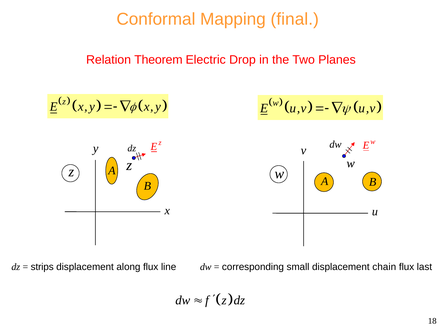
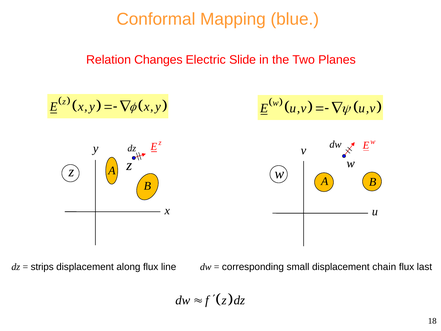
final: final -> blue (295, 19)
Theorem: Theorem -> Changes (158, 60)
Drop: Drop -> Slide (243, 60)
